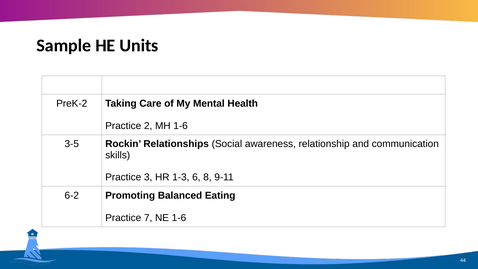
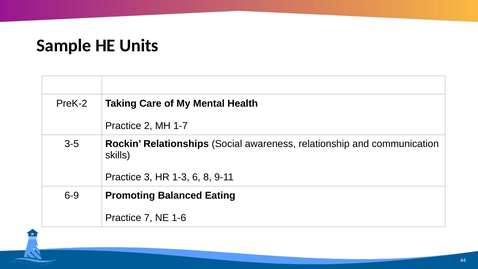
MH 1-6: 1-6 -> 1-7 (181, 126)
6-2: 6-2 -> 6-9 (72, 196)
